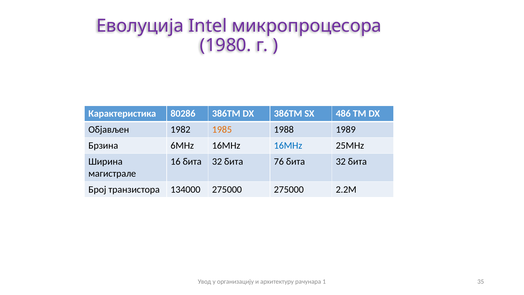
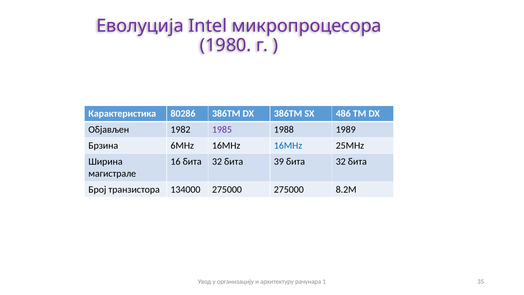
1985 colour: orange -> purple (222, 130)
76: 76 -> 39 (279, 161)
2.2М: 2.2М -> 8.2М (346, 189)
